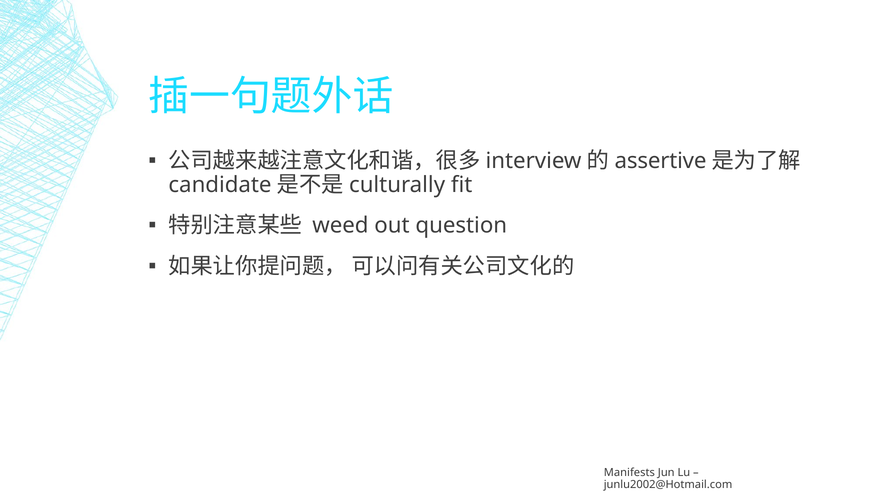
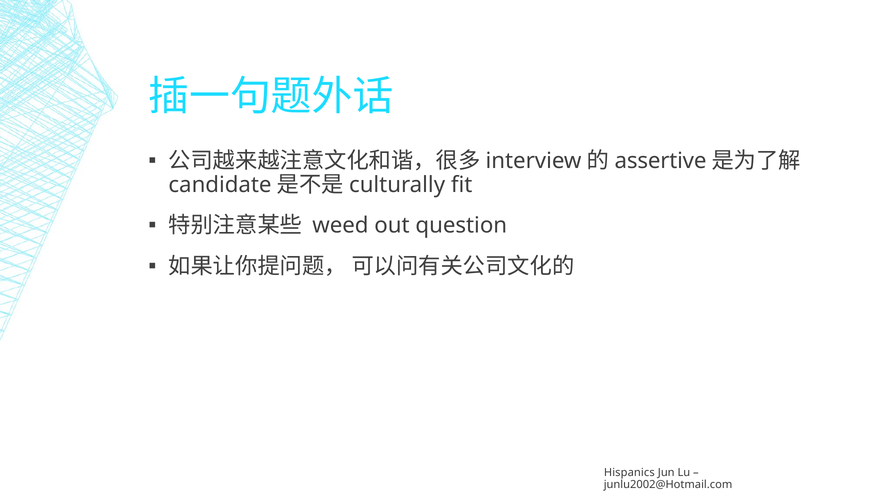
Manifests: Manifests -> Hispanics (629, 473)
